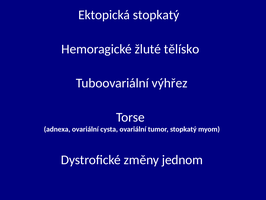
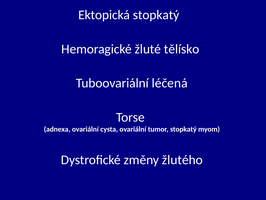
výhřez: výhřez -> léčená (170, 83)
jednom: jednom -> žlutého (182, 160)
